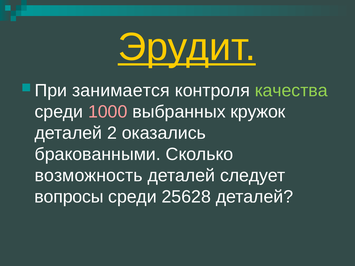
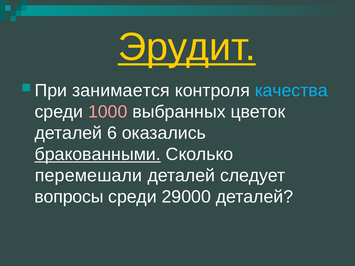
качества colour: light green -> light blue (291, 91)
кружок: кружок -> цветок (258, 112)
2: 2 -> 6 (112, 133)
бракованными underline: none -> present (98, 154)
возможность: возможность -> перемешали (89, 176)
25628: 25628 -> 29000 (186, 197)
